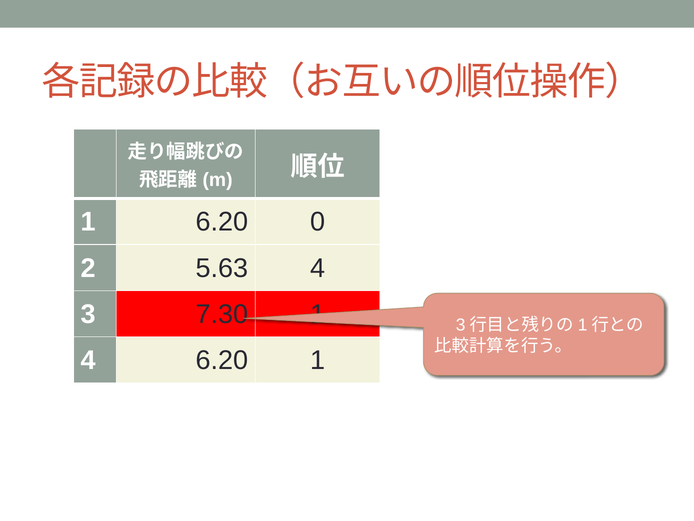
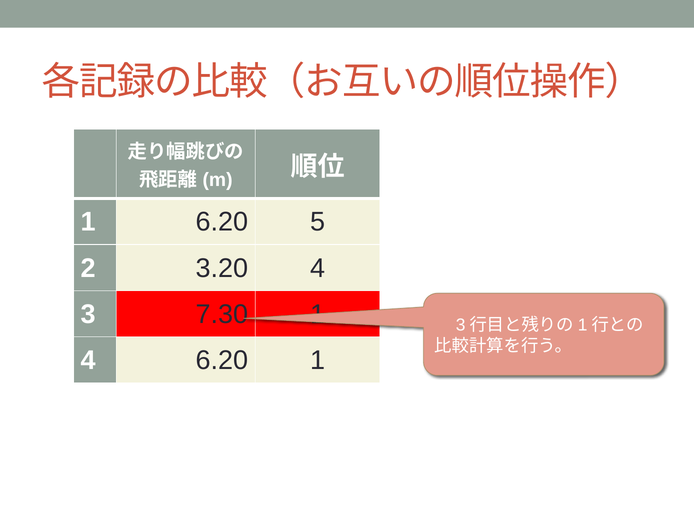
0: 0 -> 5 (318, 222)
5.63: 5.63 -> 3.20 (222, 268)
